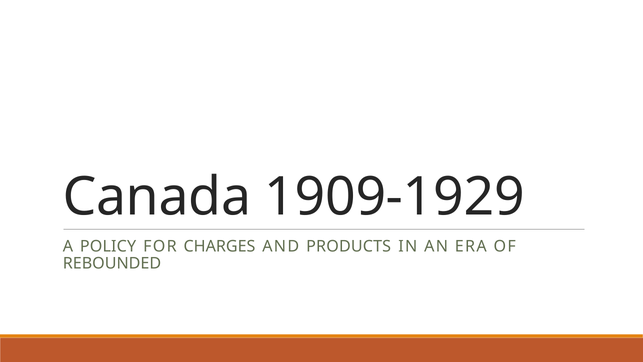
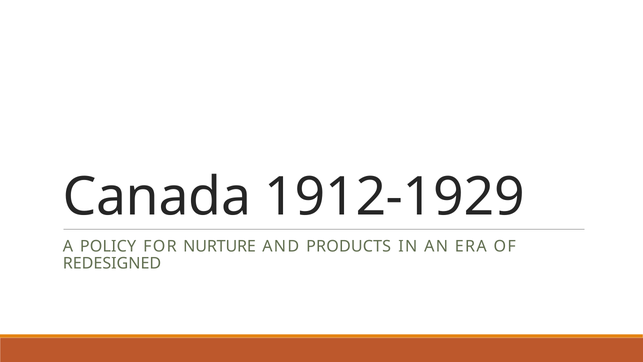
1909-1929: 1909-1929 -> 1912-1929 (395, 197)
CHARGES: CHARGES -> NURTURE (220, 246)
REBOUNDED: REBOUNDED -> REDESIGNED (112, 263)
